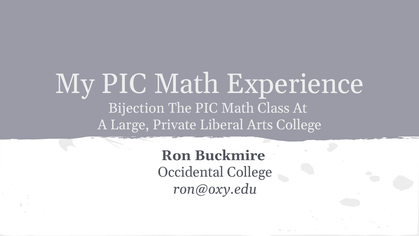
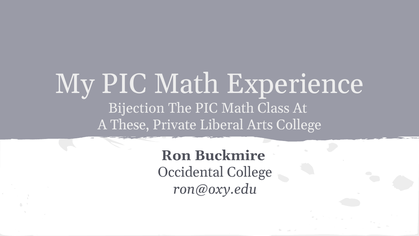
Large: Large -> These (130, 125)
